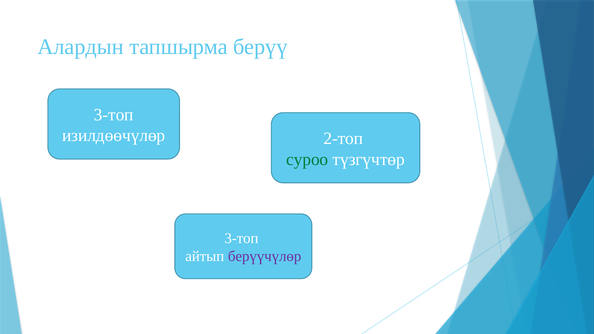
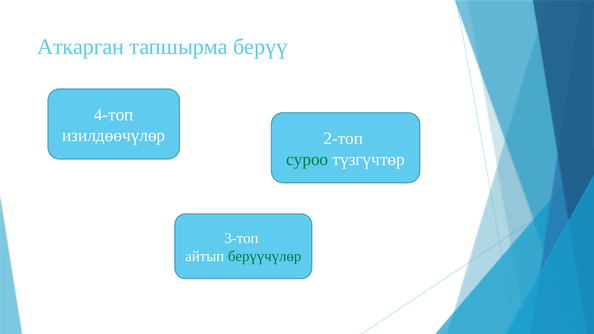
Алардын: Алардын -> Аткарган (81, 47)
3-топ: 3-топ -> 4-топ (114, 115)
берүүчүлөр colour: purple -> green (265, 256)
